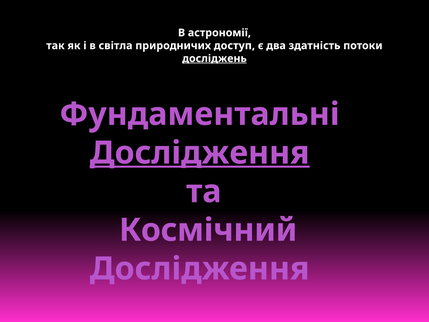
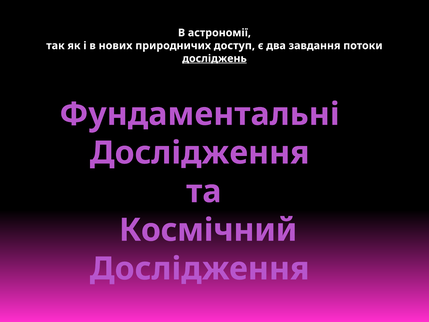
світла: світла -> нових (116, 46)
здатність: здатність -> завдання (315, 46)
Дослідження underline: present -> none (200, 153)
